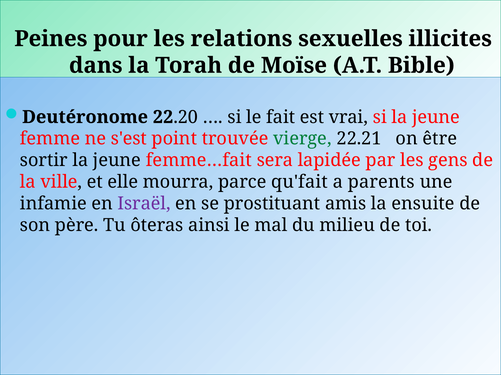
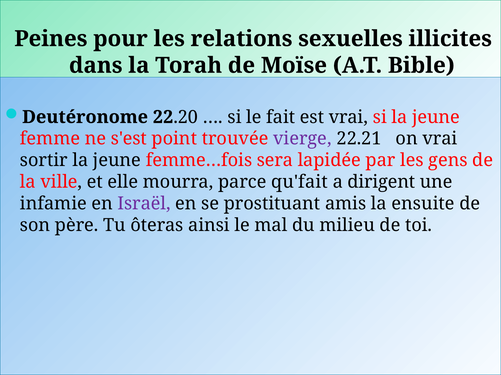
vierge colour: green -> purple (302, 139)
on être: être -> vrai (440, 139)
femme…fait: femme…fait -> femme…fois (199, 161)
parents: parents -> dirigent (381, 182)
